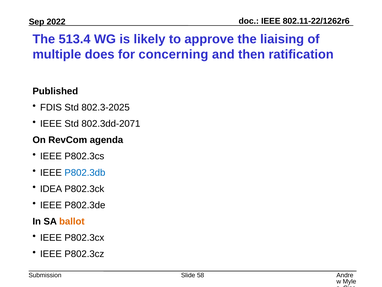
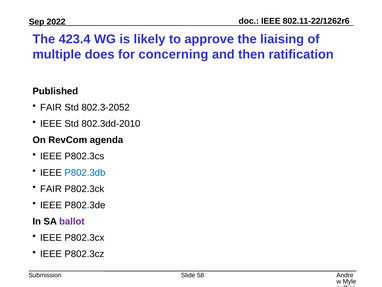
513.4: 513.4 -> 423.4 (75, 39)
FDIS: FDIS -> FAIR (51, 107)
802.3-2025: 802.3-2025 -> 802.3-2052 (106, 107)
802.3dd-2071: 802.3dd-2071 -> 802.3dd-2010 (111, 124)
IDEA: IDEA -> FAIR (51, 189)
ballot colour: orange -> purple (72, 221)
